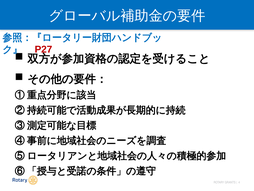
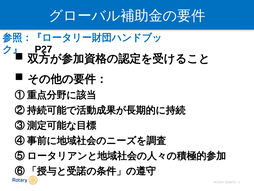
P27 colour: red -> black (43, 49)
